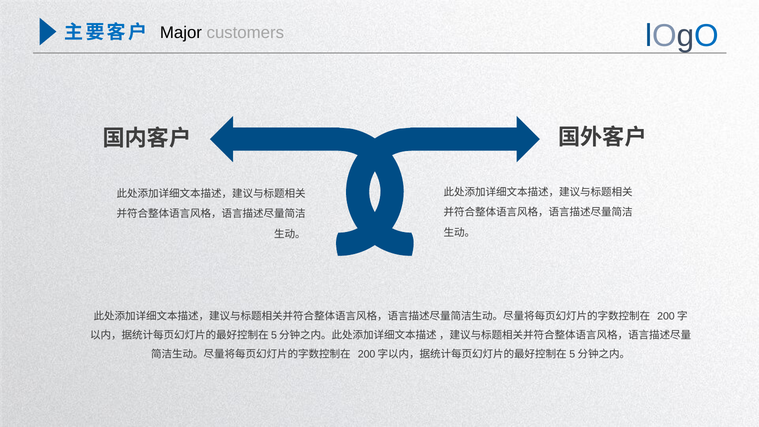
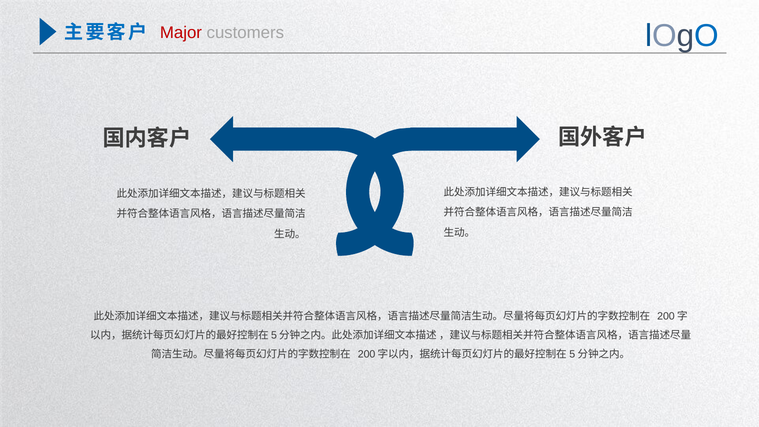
Major colour: black -> red (181, 33)
